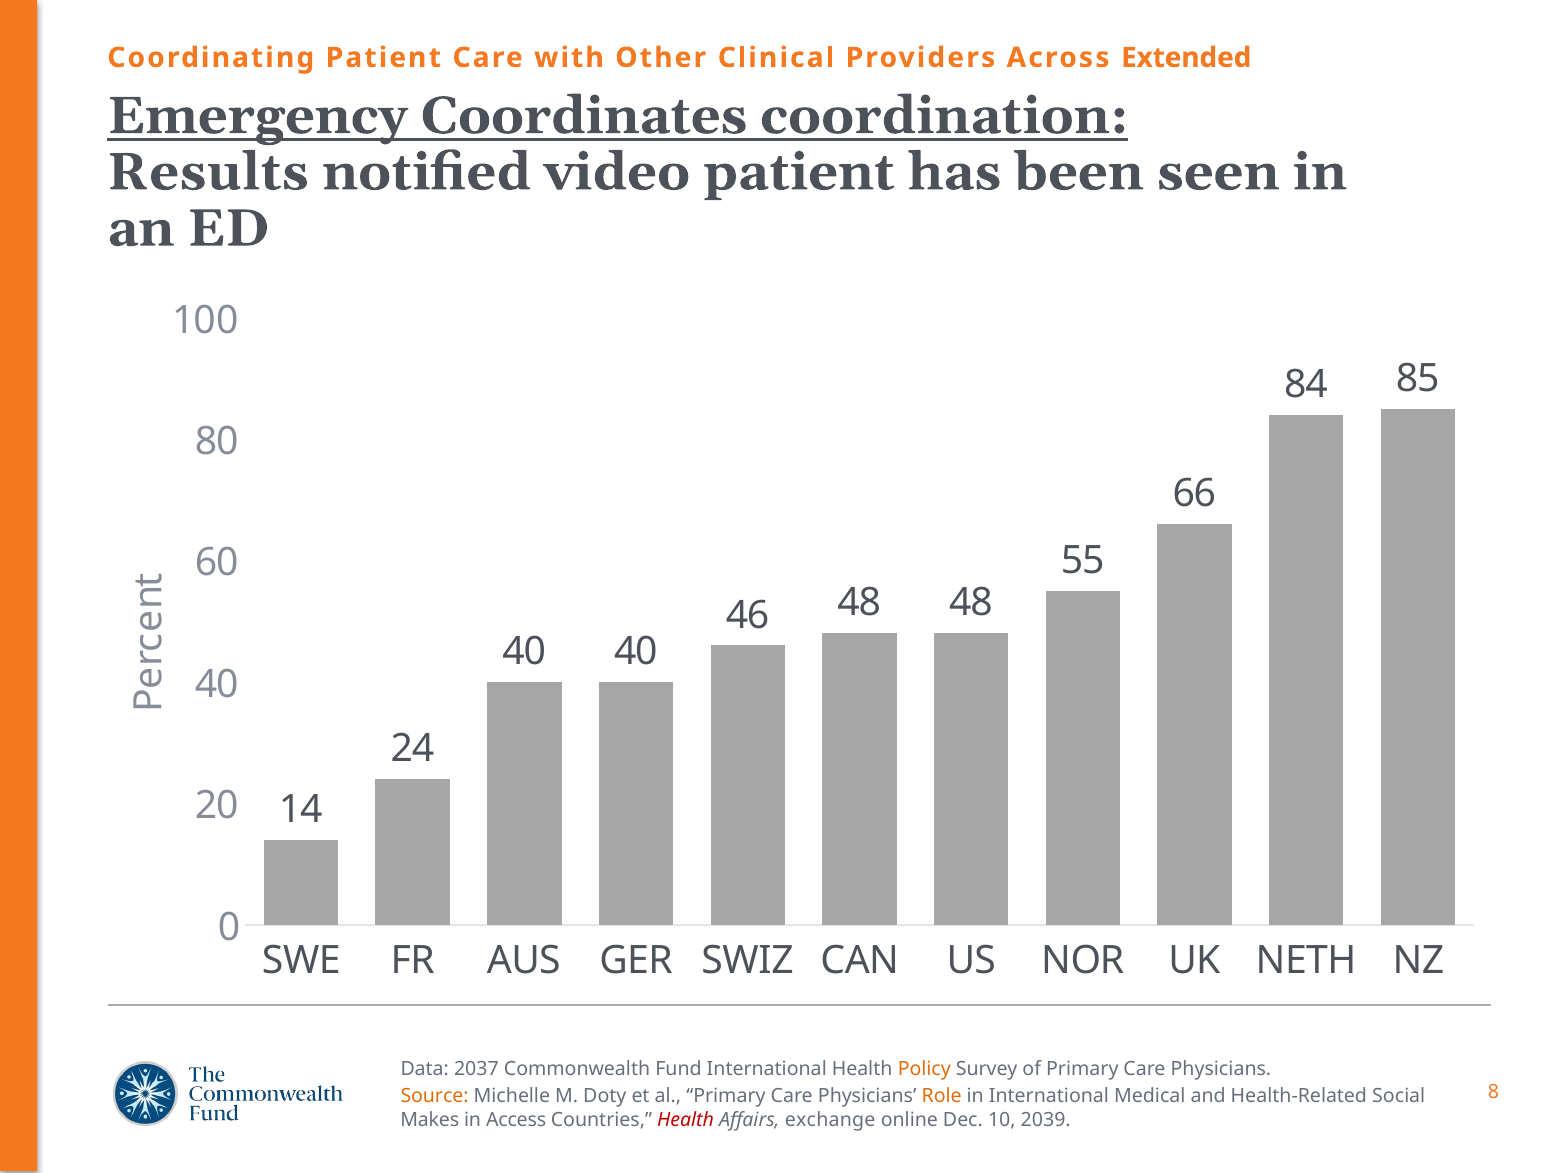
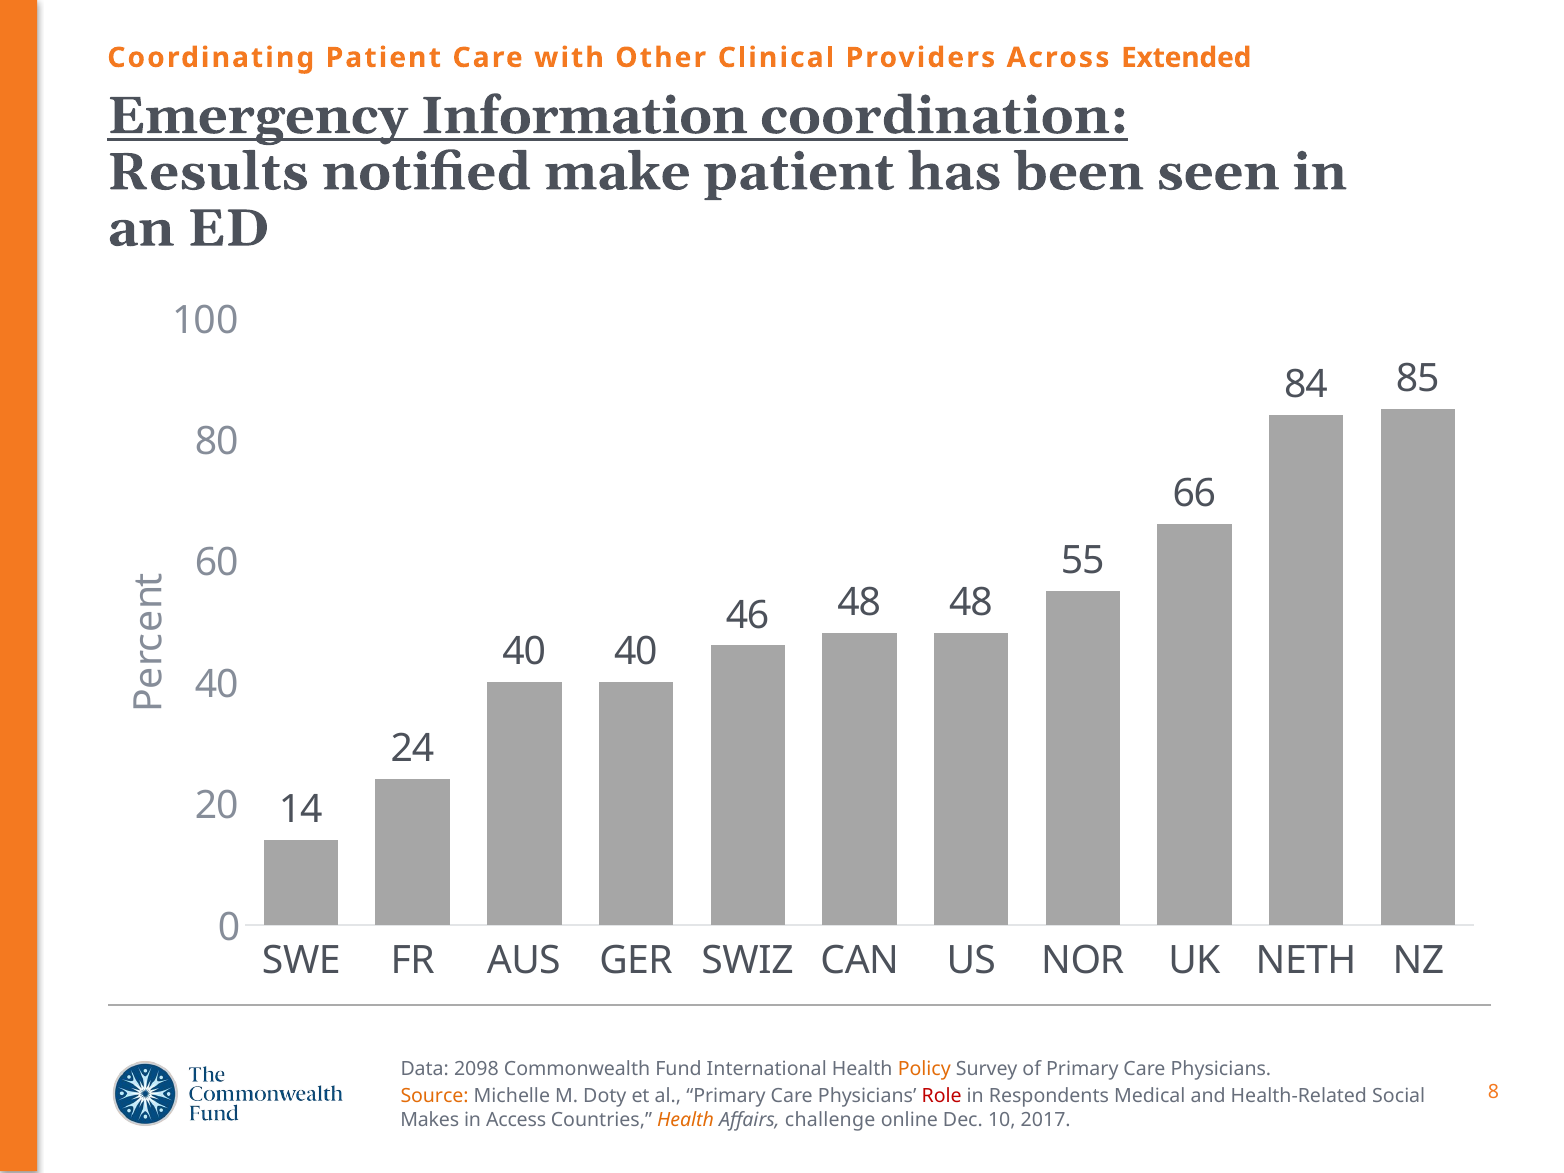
Coordinates: Coordinates -> Information (584, 116)
video: video -> make (617, 172)
2037: 2037 -> 2098 (476, 1069)
Role colour: orange -> red (942, 1096)
in International: International -> Respondents (1049, 1096)
Health colour: red -> orange (686, 1120)
exchange: exchange -> challenge (830, 1120)
2039: 2039 -> 2017 (1046, 1120)
